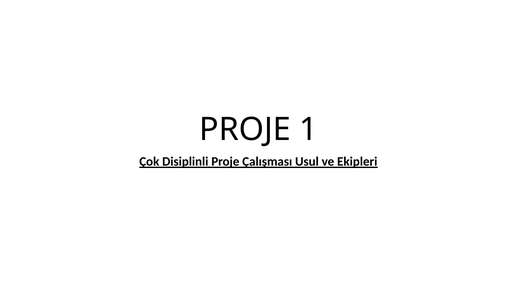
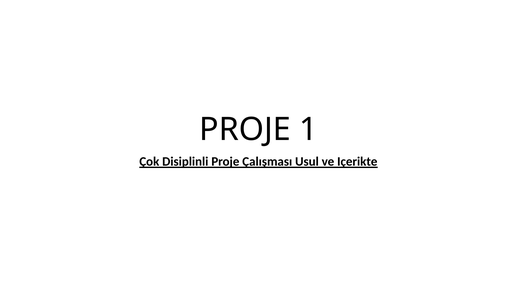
Ekipleri: Ekipleri -> Içerikte (357, 162)
